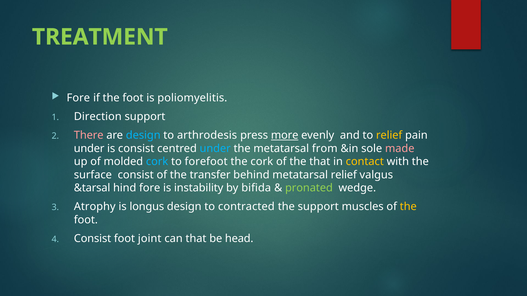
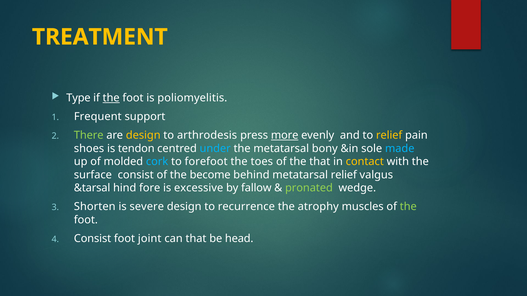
TREATMENT colour: light green -> yellow (100, 37)
Fore: Fore -> Type (78, 98)
the underline: none -> present (111, 98)
Direction: Direction -> Frequent (98, 117)
There colour: pink -> light green (89, 135)
design colour: light blue -> yellow (143, 135)
under: under -> shoes (89, 149)
is consist: consist -> tendon (136, 149)
from: from -> bony (325, 149)
made colour: pink -> light blue (400, 149)
the cork: cork -> toes (262, 162)
transfer: transfer -> become (210, 175)
instability: instability -> excessive (199, 188)
bifida: bifida -> fallow (256, 188)
Atrophy: Atrophy -> Shorten (95, 207)
longus: longus -> severe (147, 207)
contracted: contracted -> recurrence (246, 207)
the support: support -> atrophy (318, 207)
the colour: yellow -> light green (408, 207)
